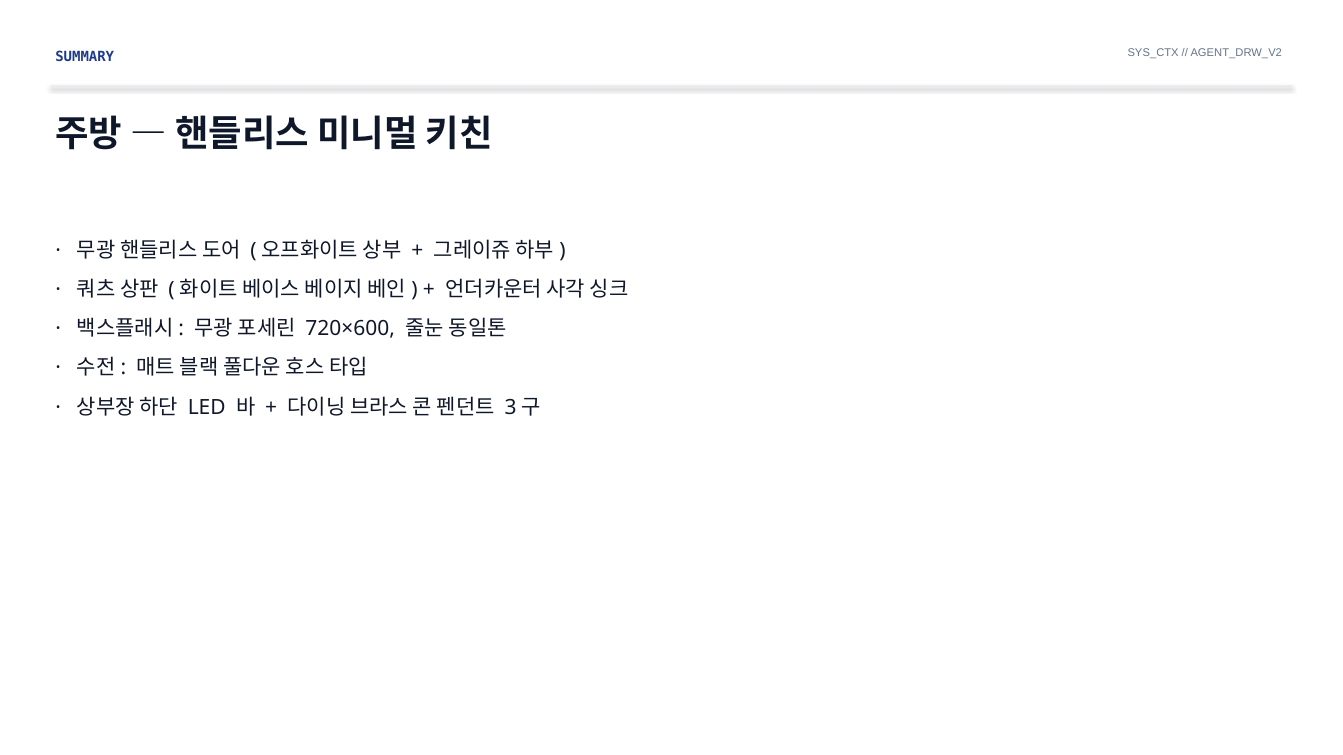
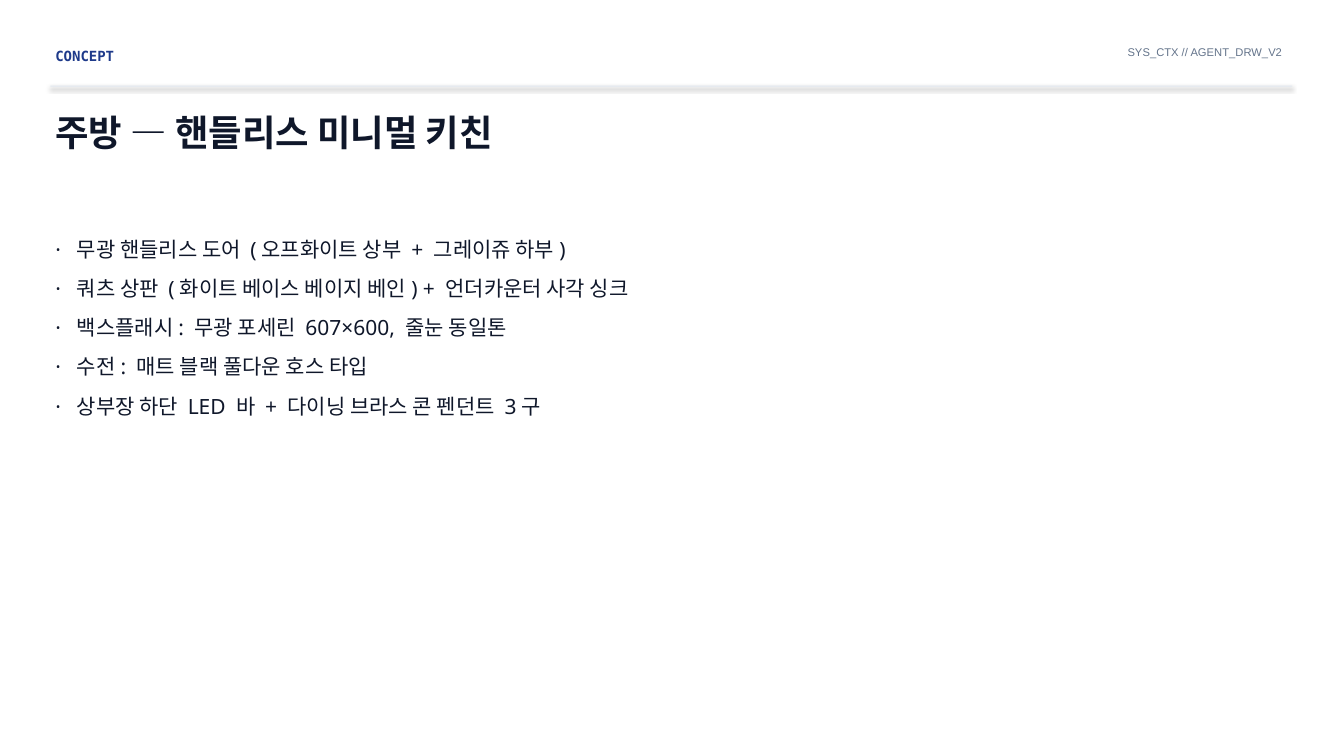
SUMMARY: SUMMARY -> CONCEPT (85, 57)
720×600: 720×600 -> 607×600 (350, 329)
